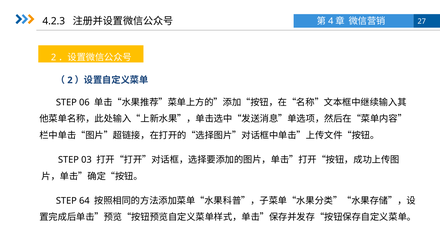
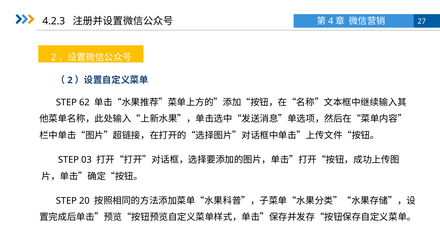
06: 06 -> 62 (84, 102)
64: 64 -> 20 (84, 200)
